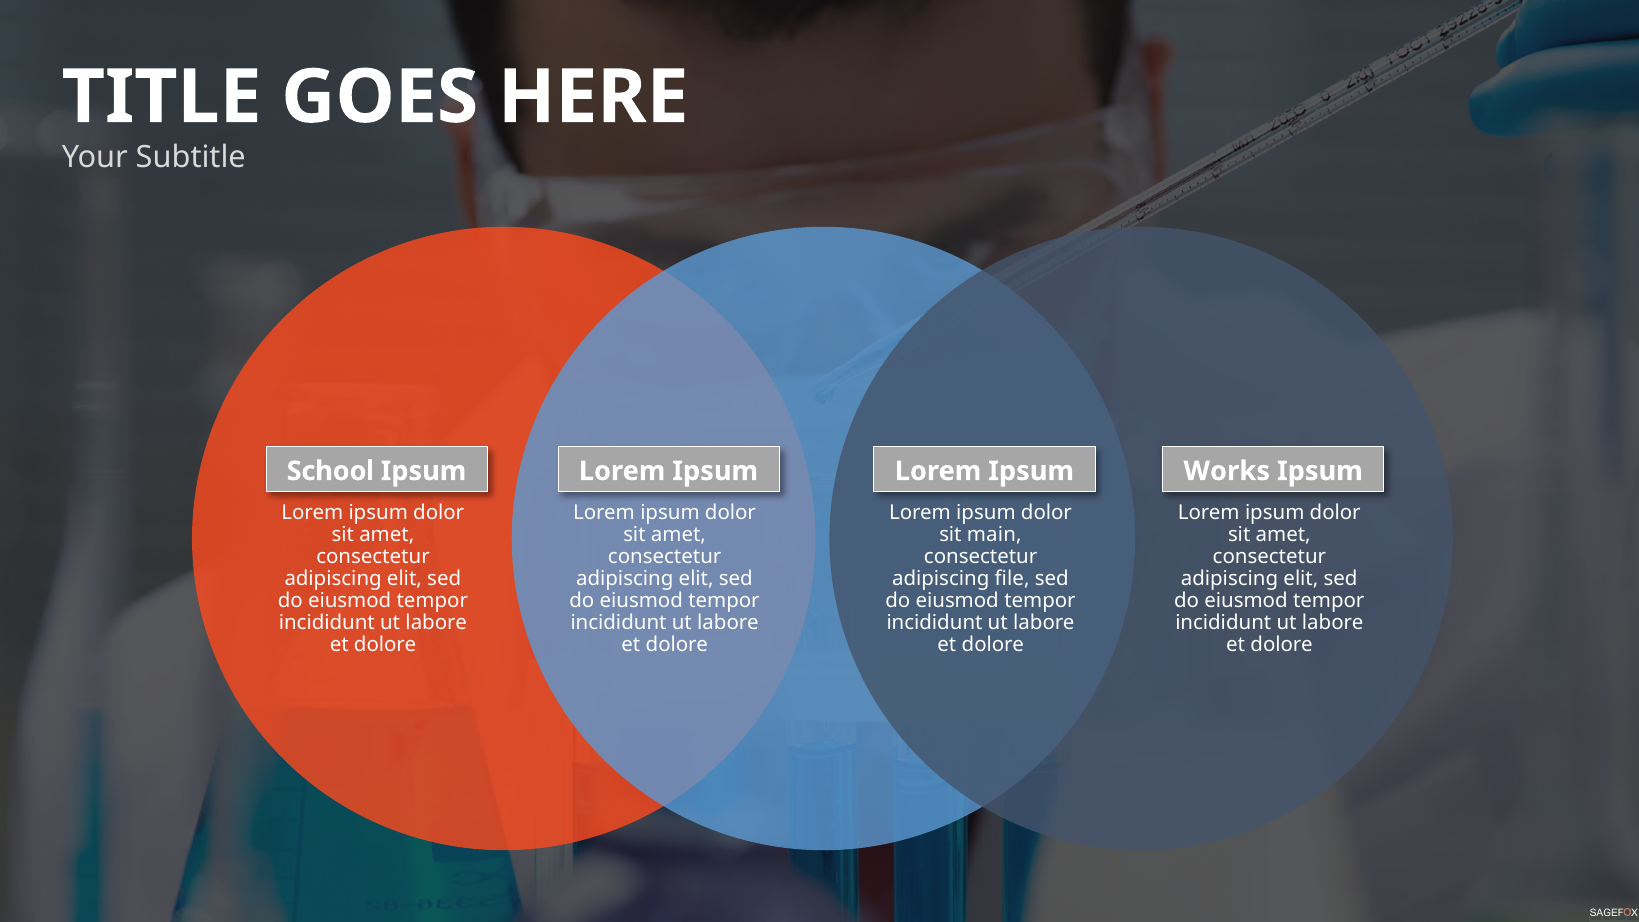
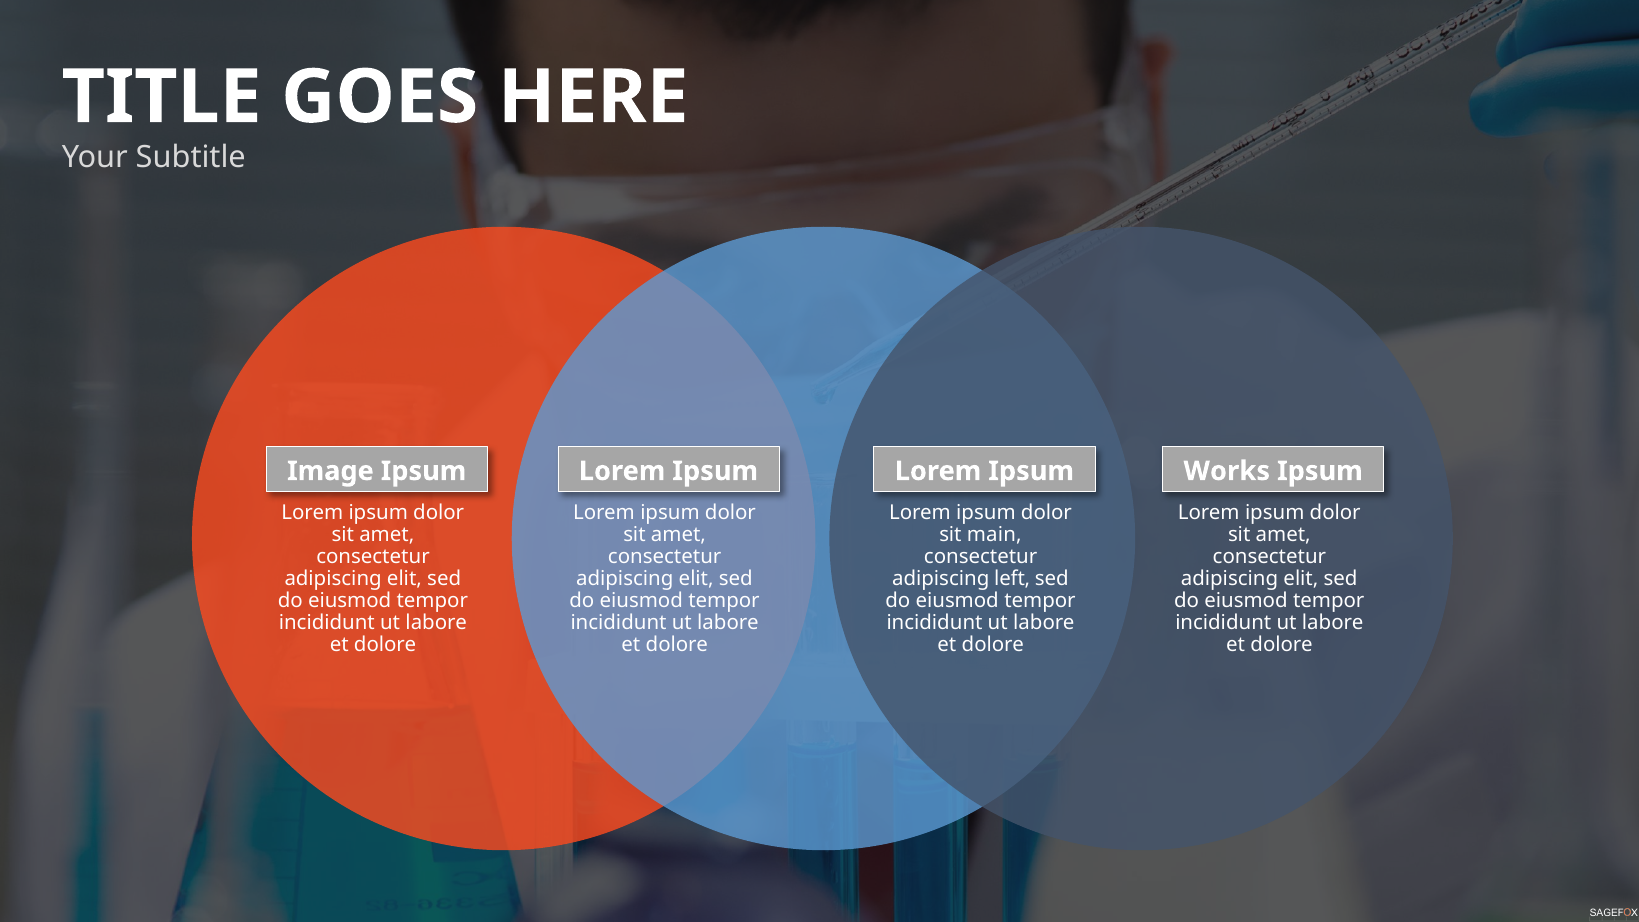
School: School -> Image (330, 471)
file: file -> left (1012, 579)
